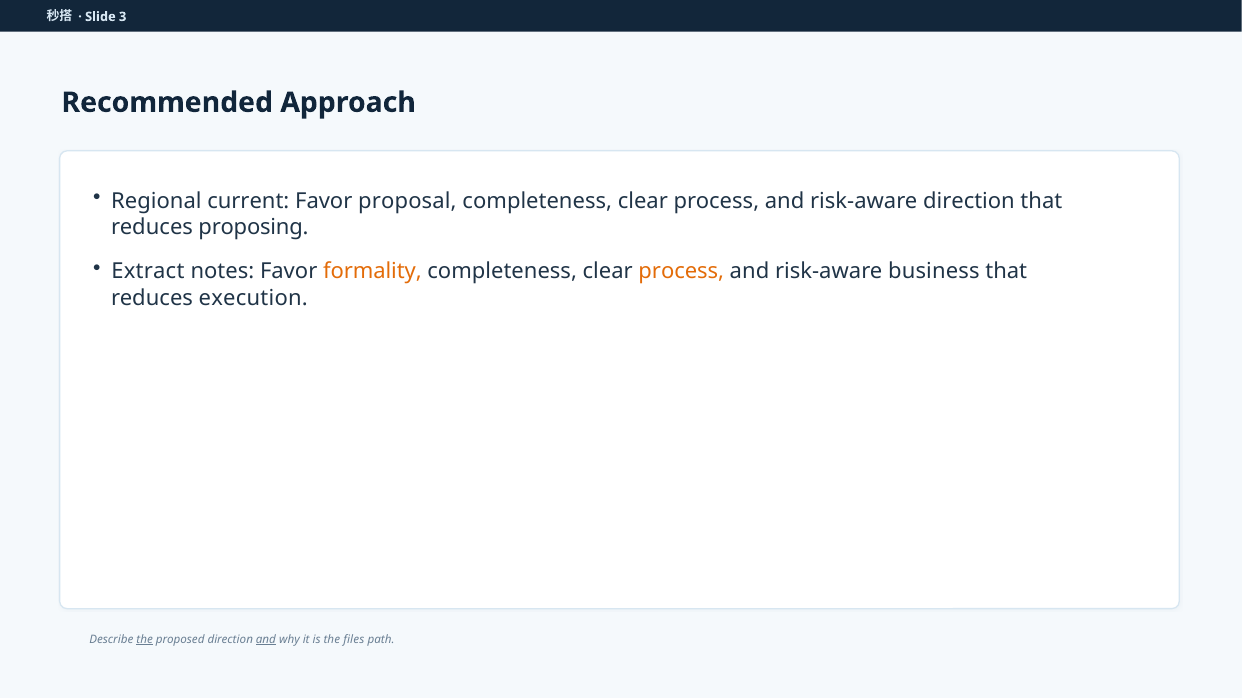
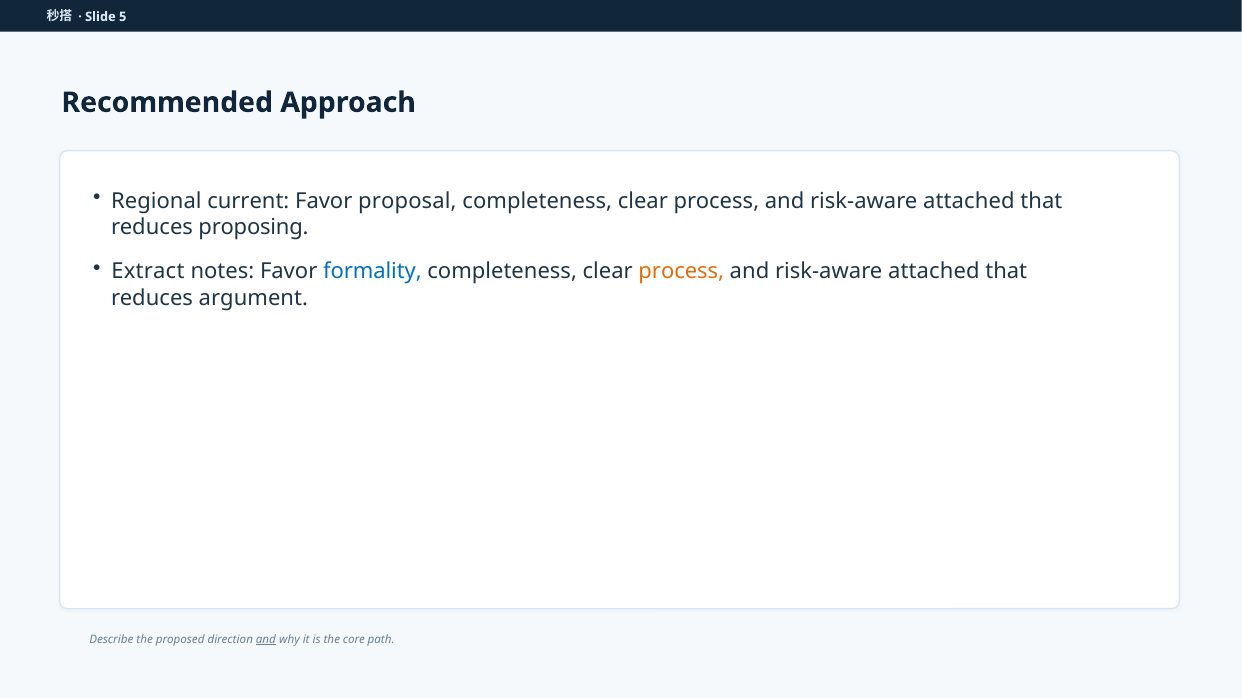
3: 3 -> 5 (123, 17)
direction: direction -> attached (969, 201)
formality colour: orange -> blue (372, 272)
business: business -> attached (934, 272)
execution: execution -> argument (253, 298)
the underline: present -> none (145, 640)
files: files -> core (354, 640)
